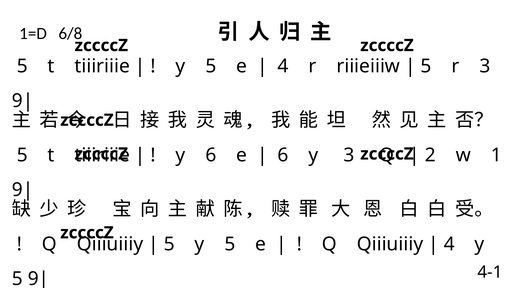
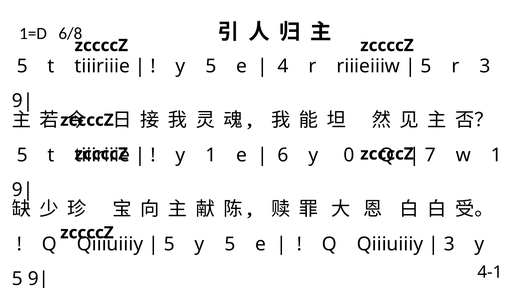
y 6: 6 -> 1 (211, 155)
y 3: 3 -> 0 (349, 155)
2: 2 -> 7 (430, 155)
4: 4 -> 3 (449, 244)
